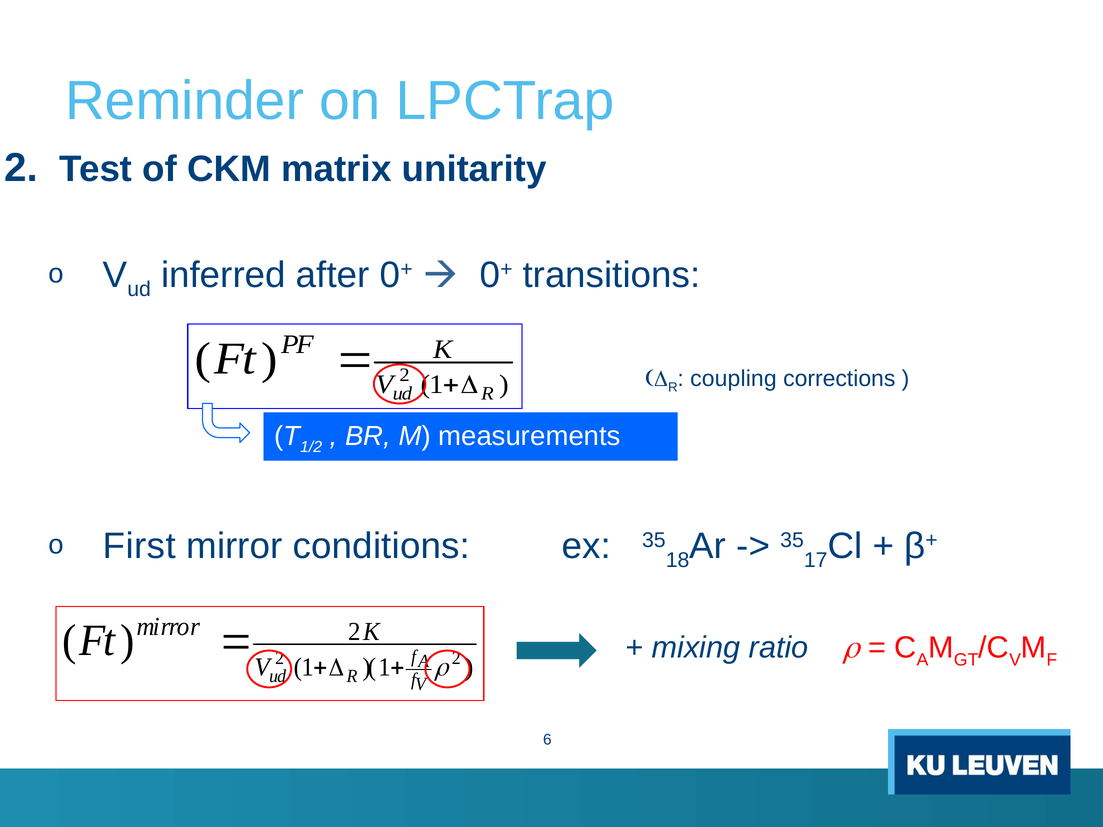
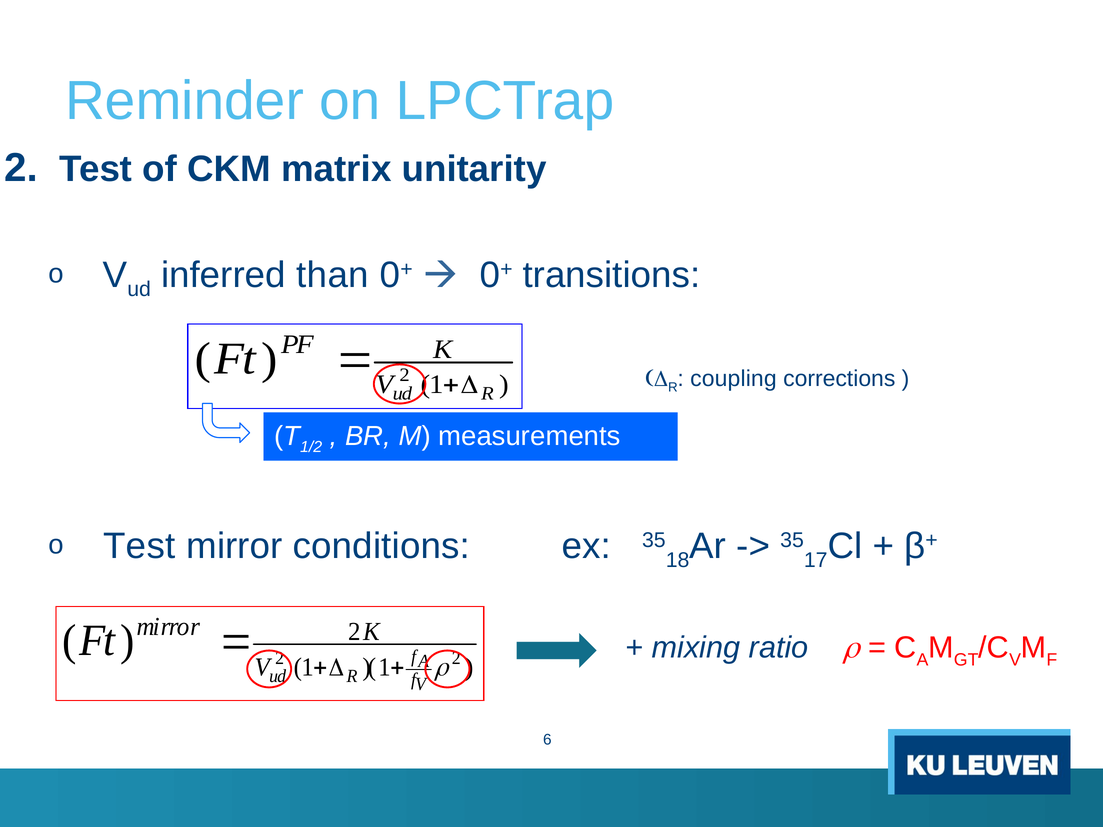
after: after -> than (332, 275)
First: First -> Test (139, 546)
